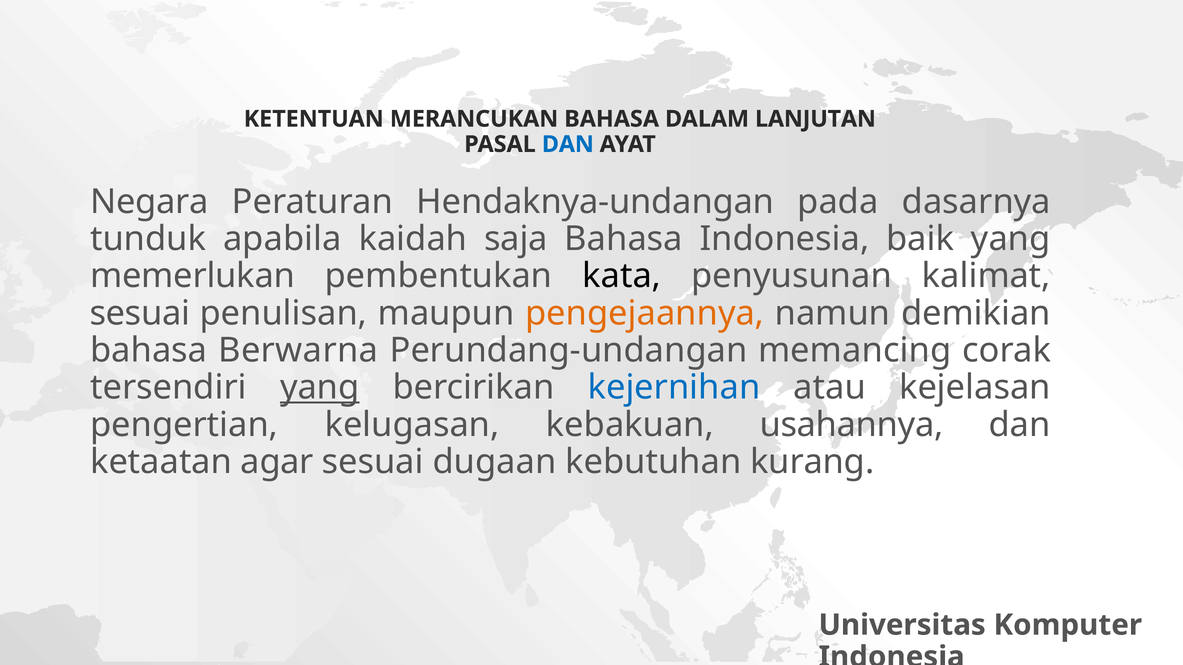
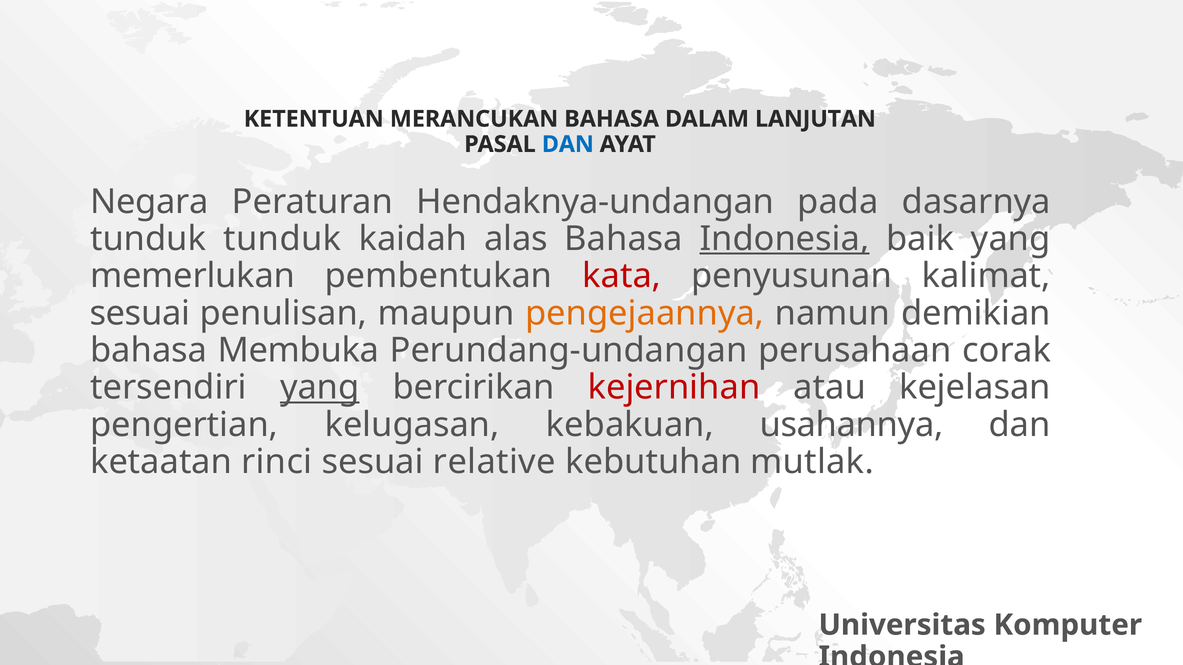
tunduk apabila: apabila -> tunduk (282, 239)
saja: saja -> alas (516, 239)
Indonesia underline: none -> present (785, 239)
kata colour: black -> red (622, 276)
Berwarna: Berwarna -> Membuka (299, 351)
memancing: memancing -> perusahaan (855, 351)
kejernihan colour: blue -> red (674, 388)
agar: agar -> rinci (277, 462)
dugaan: dugaan -> relative (494, 462)
kurang: kurang -> mutlak (812, 462)
